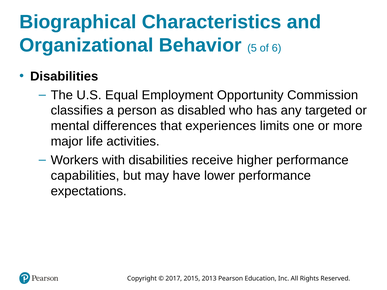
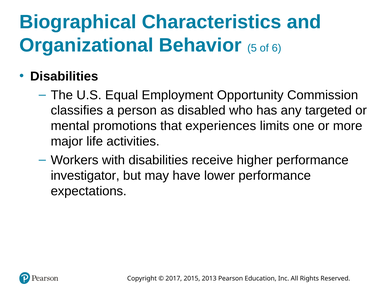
differences: differences -> promotions (125, 126)
capabilities: capabilities -> investigator (85, 176)
